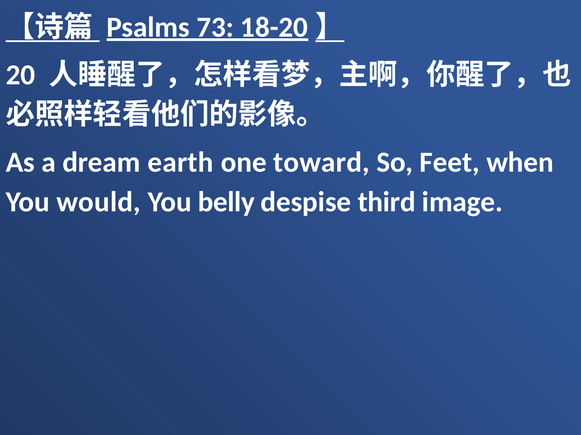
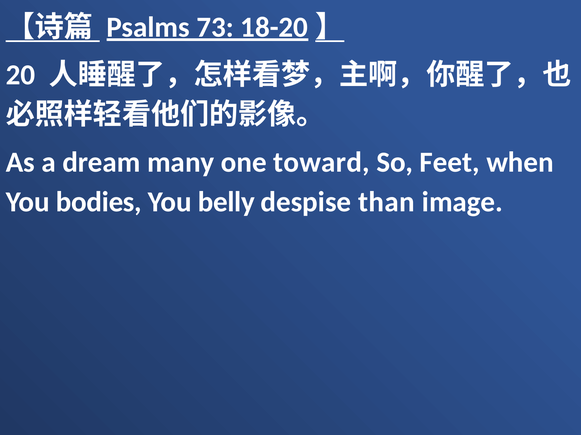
earth: earth -> many (181, 163)
would: would -> bodies (99, 202)
third: third -> than (386, 202)
